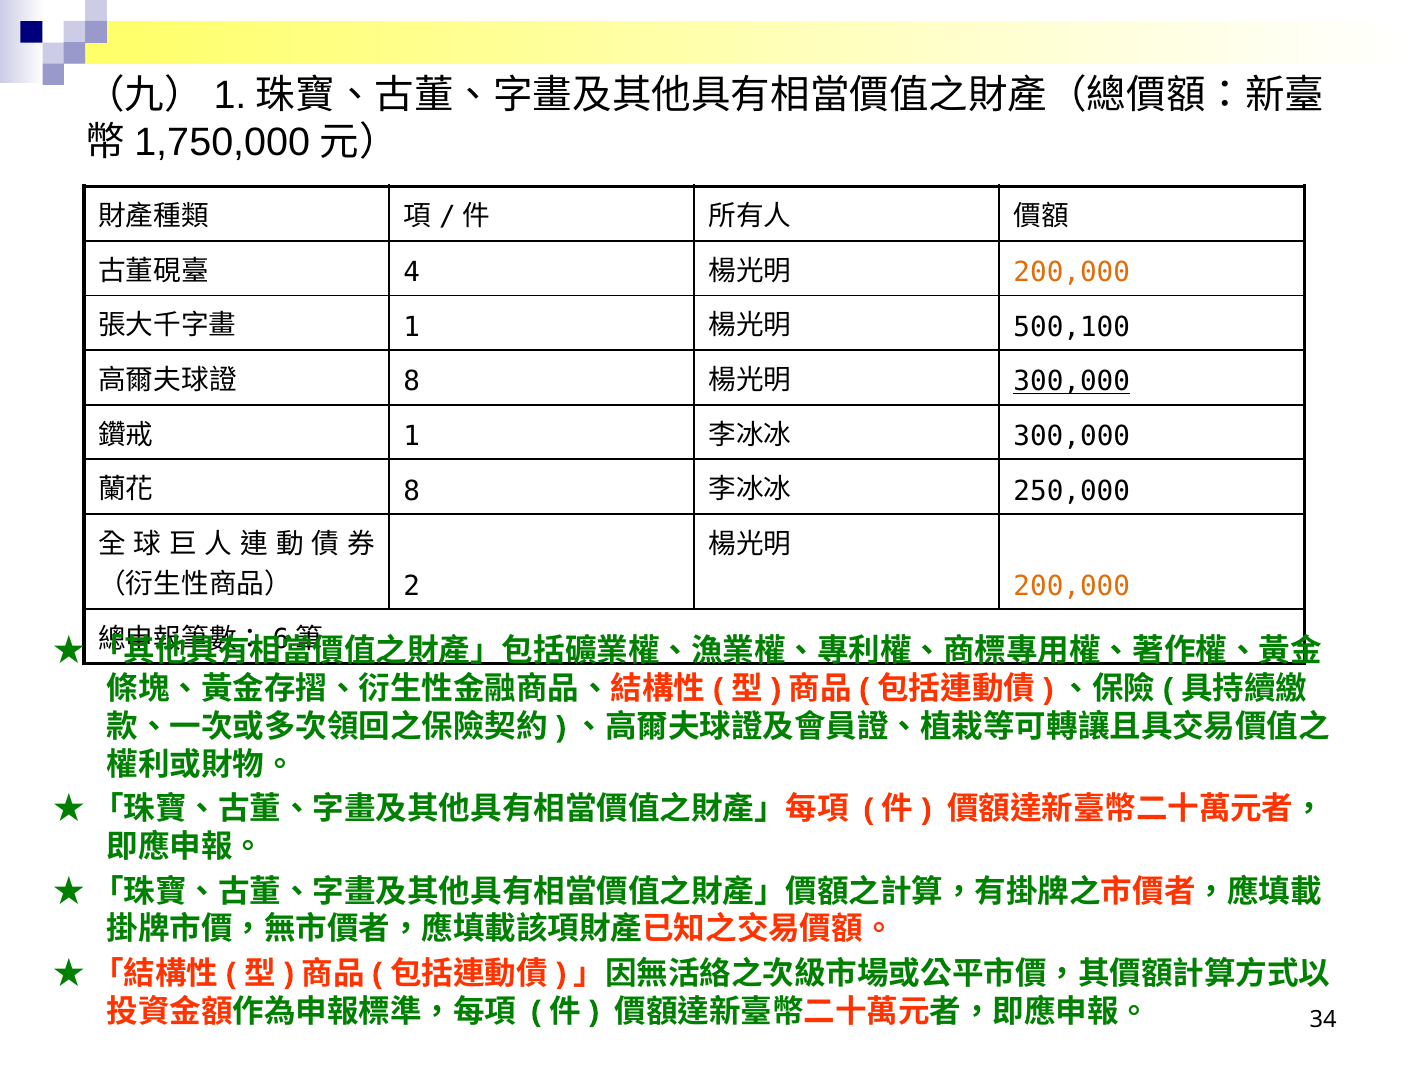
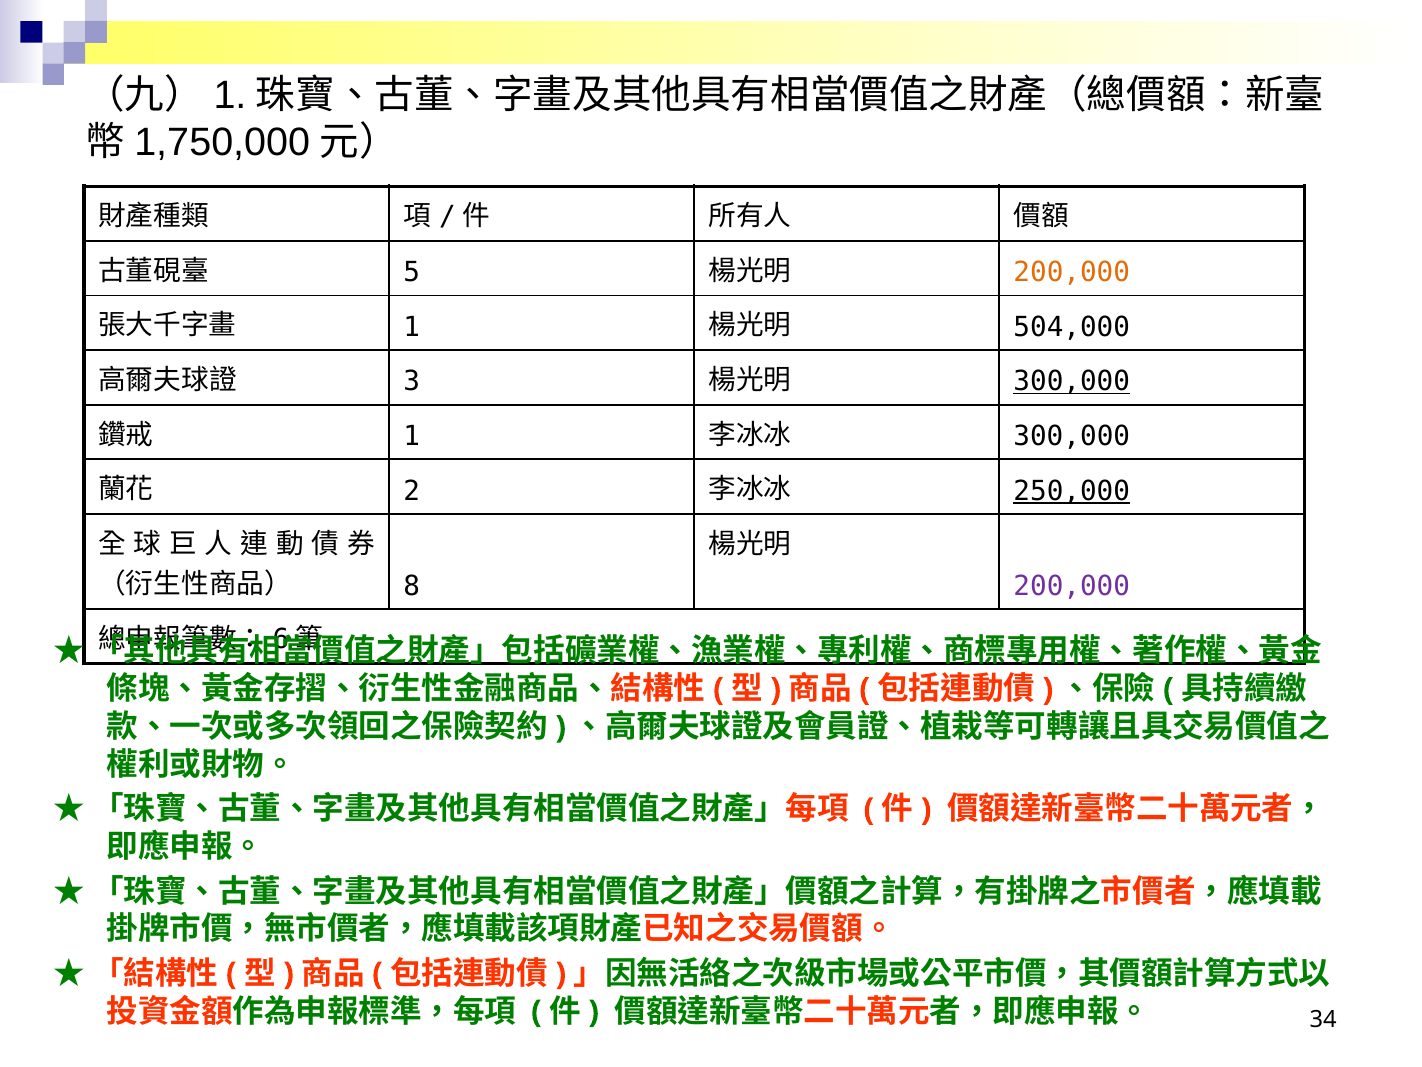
4: 4 -> 5 (412, 272)
500,100: 500,100 -> 504,000 (1072, 327)
8: 8 -> 3 (412, 382)
8: 8 -> 2 (412, 491)
250,000 underline: none -> present (1072, 491)
200,000 colour: orange -> purple (1072, 586)
2: 2 -> 8 (412, 586)
